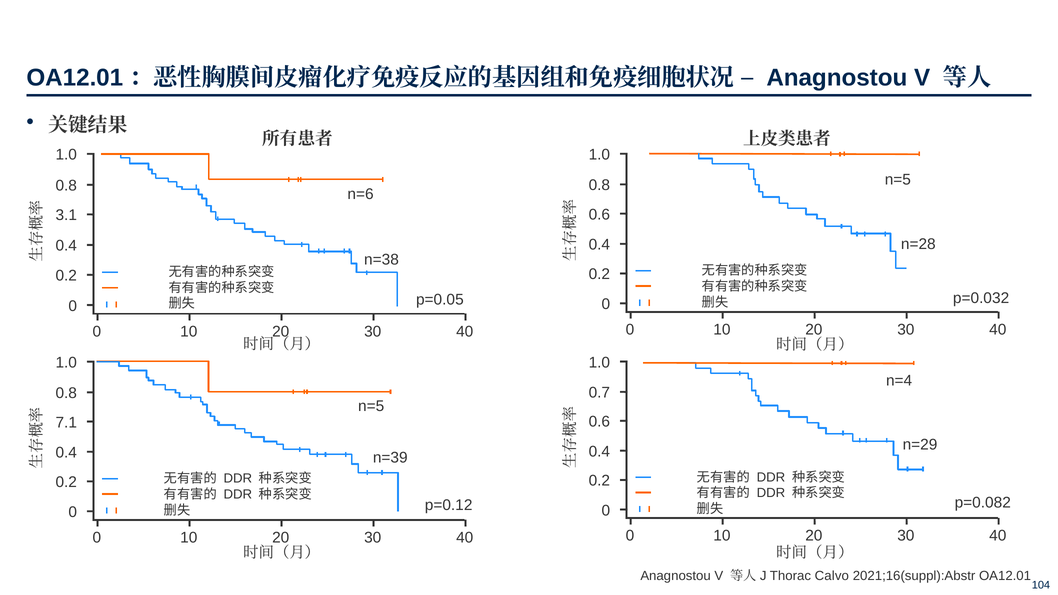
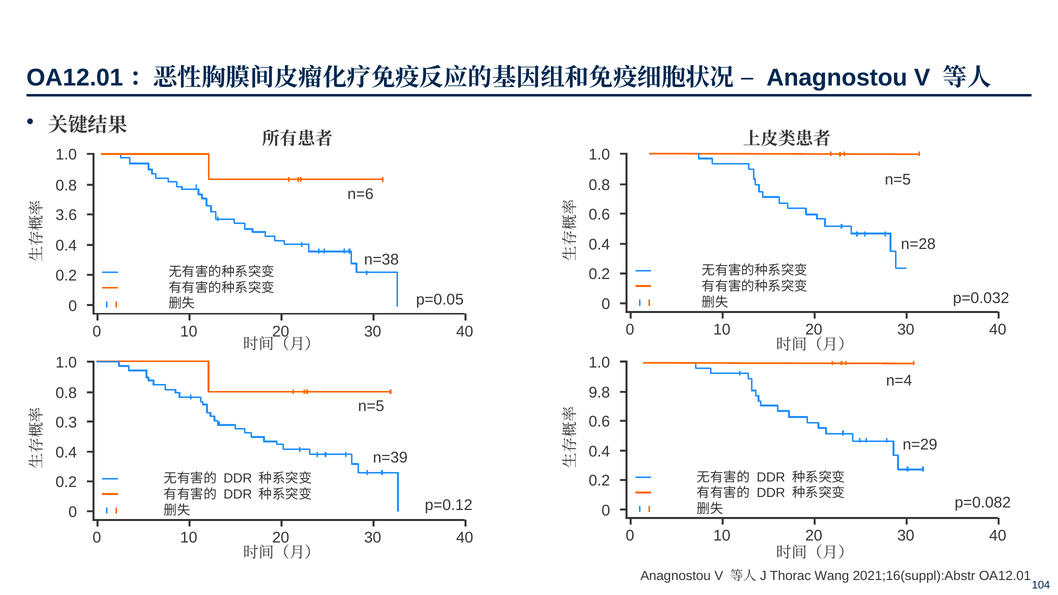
3.1: 3.1 -> 3.6 (66, 215)
0.7: 0.7 -> 9.8 (599, 393)
7.1: 7.1 -> 0.3 (66, 423)
Calvo: Calvo -> Wang (832, 576)
